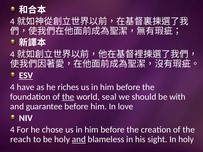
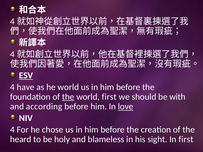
he riches: riches -> world (68, 87)
world seal: seal -> first (109, 97)
guarantee: guarantee -> according (44, 107)
love underline: none -> present (126, 107)
reach: reach -> heard (21, 140)
and underline: present -> none (79, 140)
In holy: holy -> first (186, 140)
